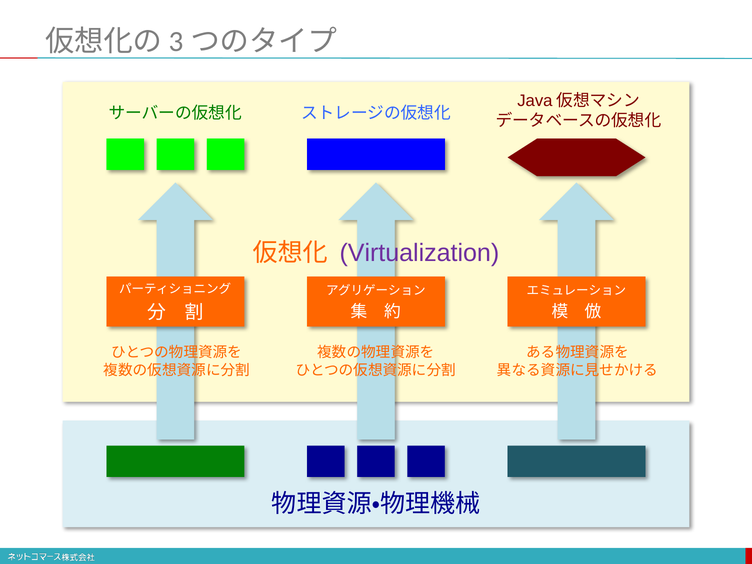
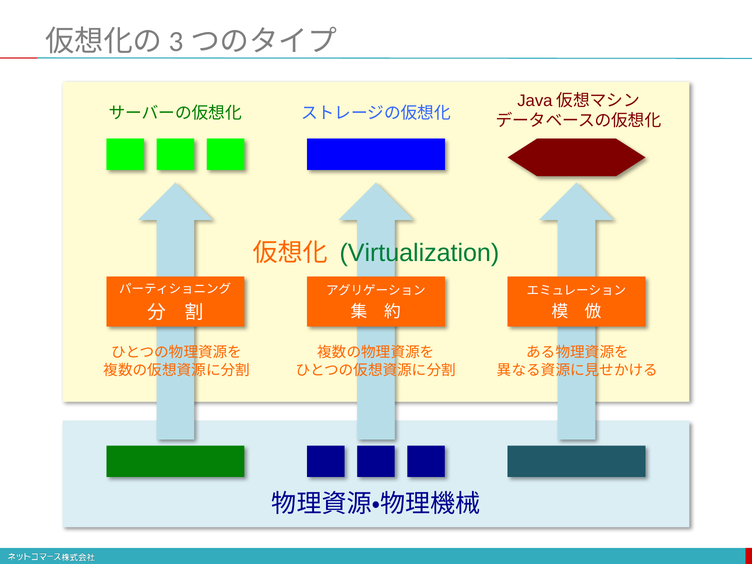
Virtualization colour: purple -> green (419, 253)
